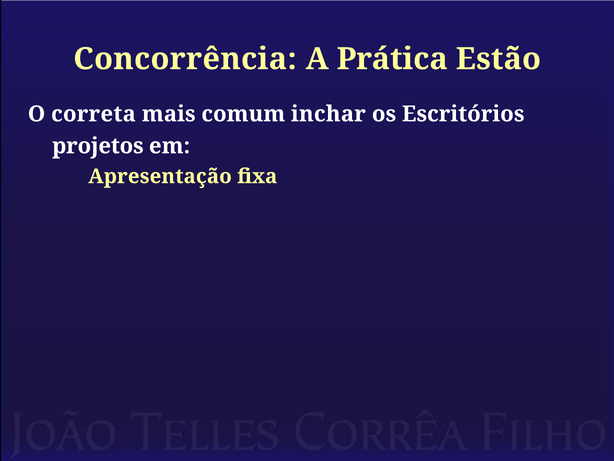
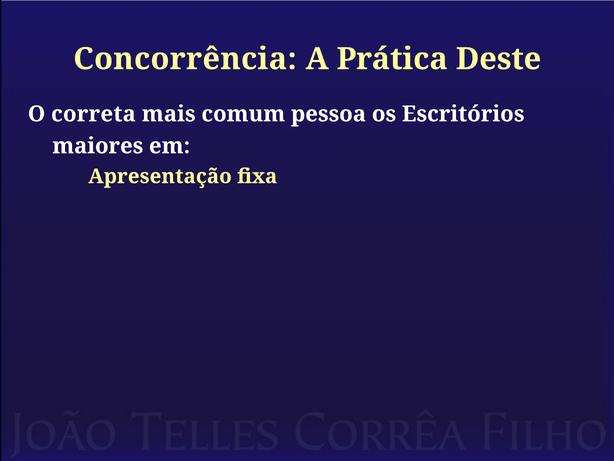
Estão: Estão -> Deste (499, 59)
inchar: inchar -> pessoa (329, 114)
projetos: projetos -> maiores (98, 146)
